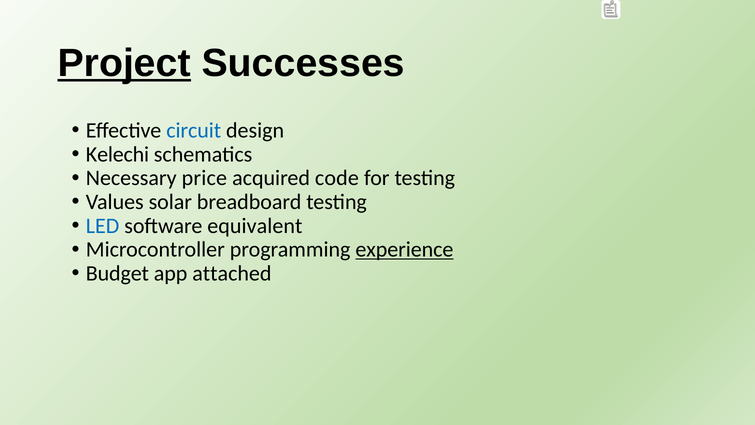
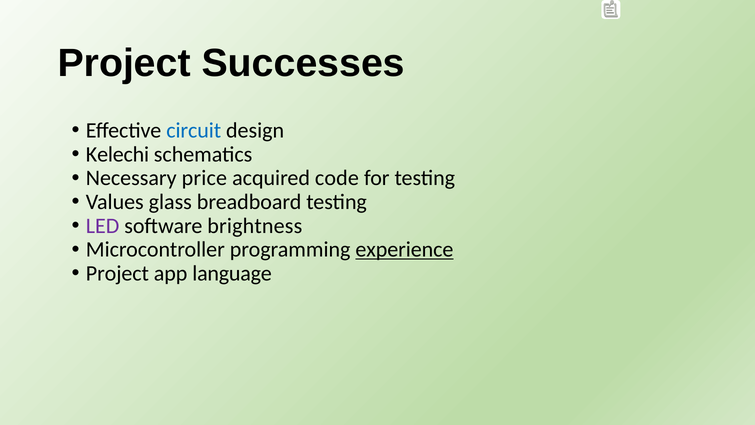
Project underline: present -> none (124, 63)
solar: solar -> glass (170, 202)
LED colour: blue -> purple (103, 226)
equivalent: equivalent -> brightness (255, 226)
Budget: Budget -> Project (117, 273)
attached: attached -> language (232, 273)
